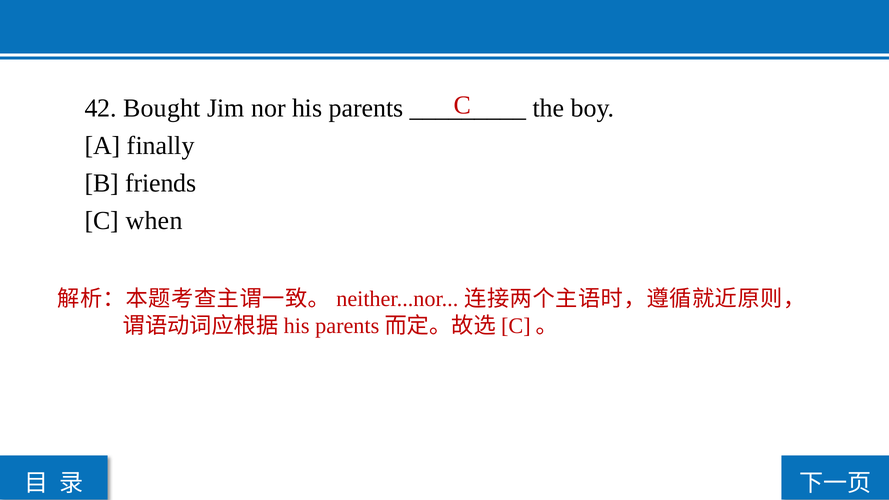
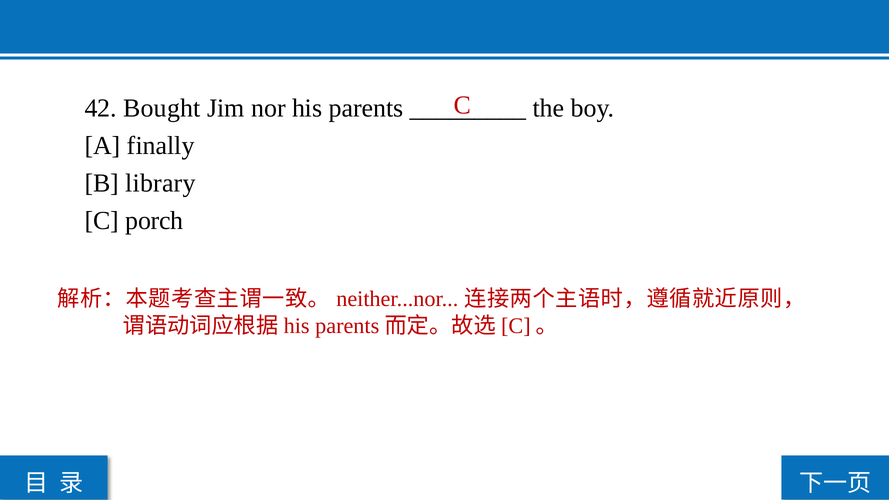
friends: friends -> library (161, 183)
when: when -> porch (154, 220)
